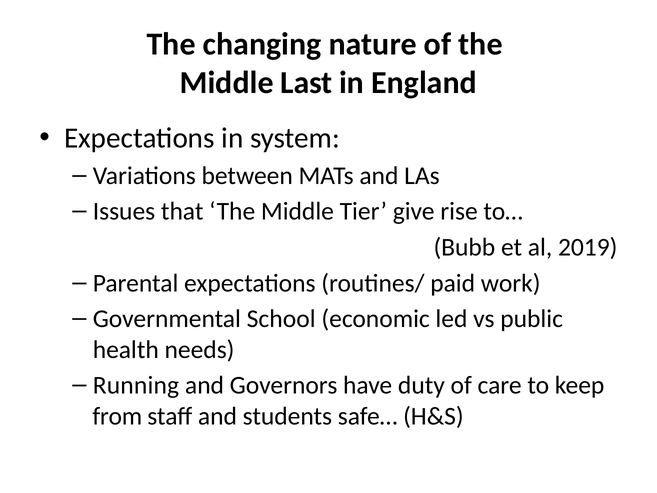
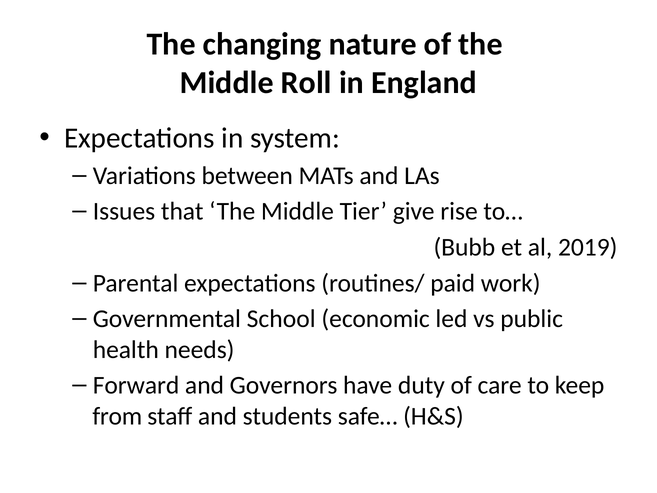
Last: Last -> Roll (306, 83)
Running: Running -> Forward (136, 385)
